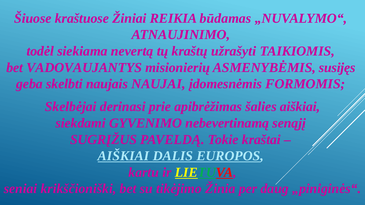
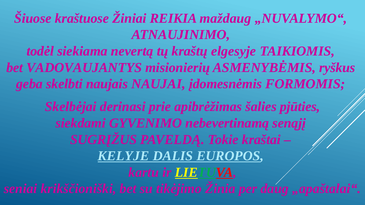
būdamas: būdamas -> maždaug (225, 18)
užrašyti: užrašyti -> elgesyje (234, 51)
susijęs: susijęs -> ryškus (337, 68)
šalies aiškiai: aiškiai -> pjūties (300, 107)
AIŠKIAI: AIŠKIAI -> KELYJE (123, 156)
„piniginės“: „piniginės“ -> „apaštalai“ (327, 189)
